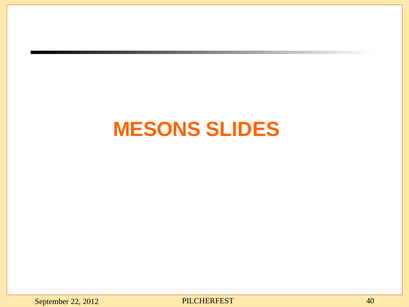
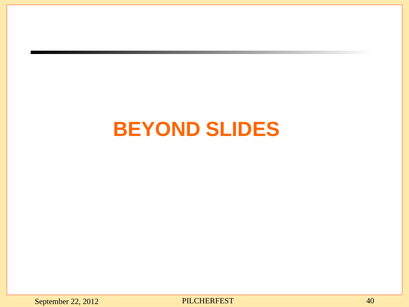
MESONS: MESONS -> BEYOND (157, 129)
